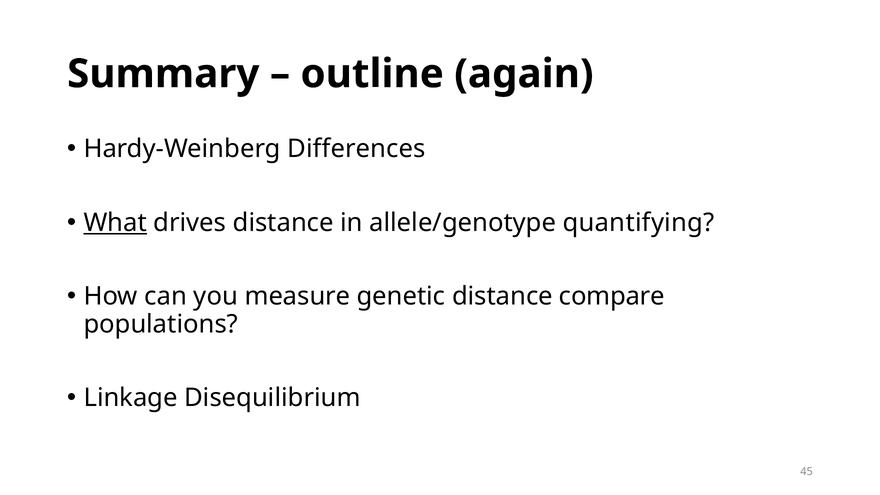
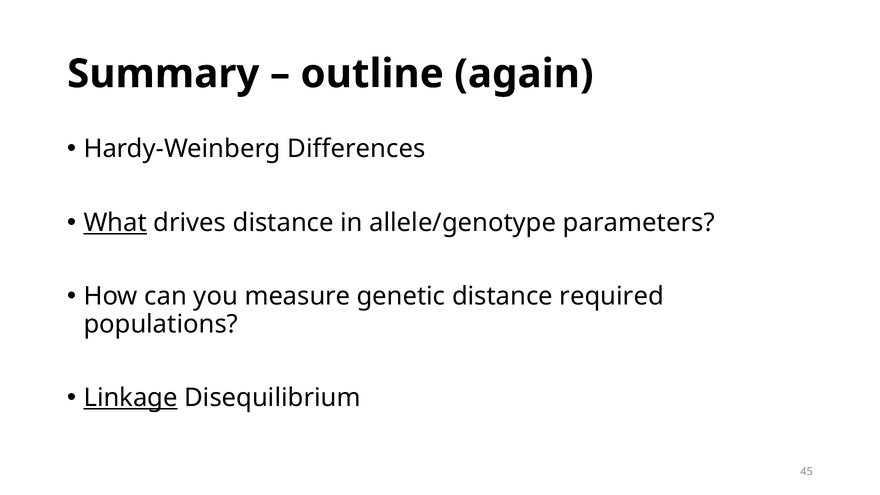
quantifying: quantifying -> parameters (639, 223)
compare: compare -> required (612, 296)
Linkage underline: none -> present (131, 398)
